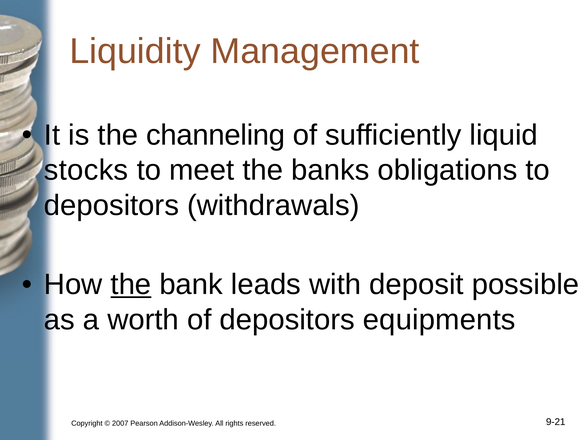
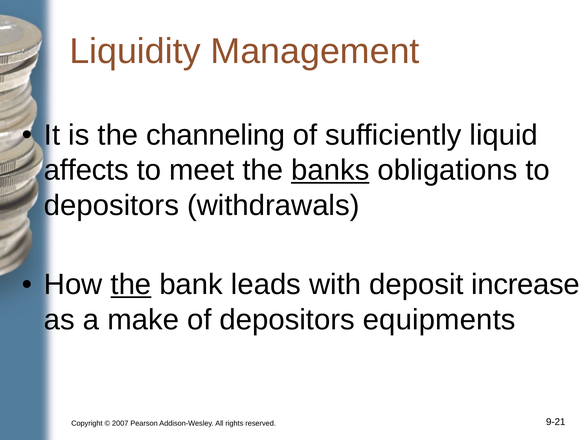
stocks: stocks -> affects (86, 170)
banks underline: none -> present (330, 170)
possible: possible -> increase (526, 284)
worth: worth -> make (143, 319)
